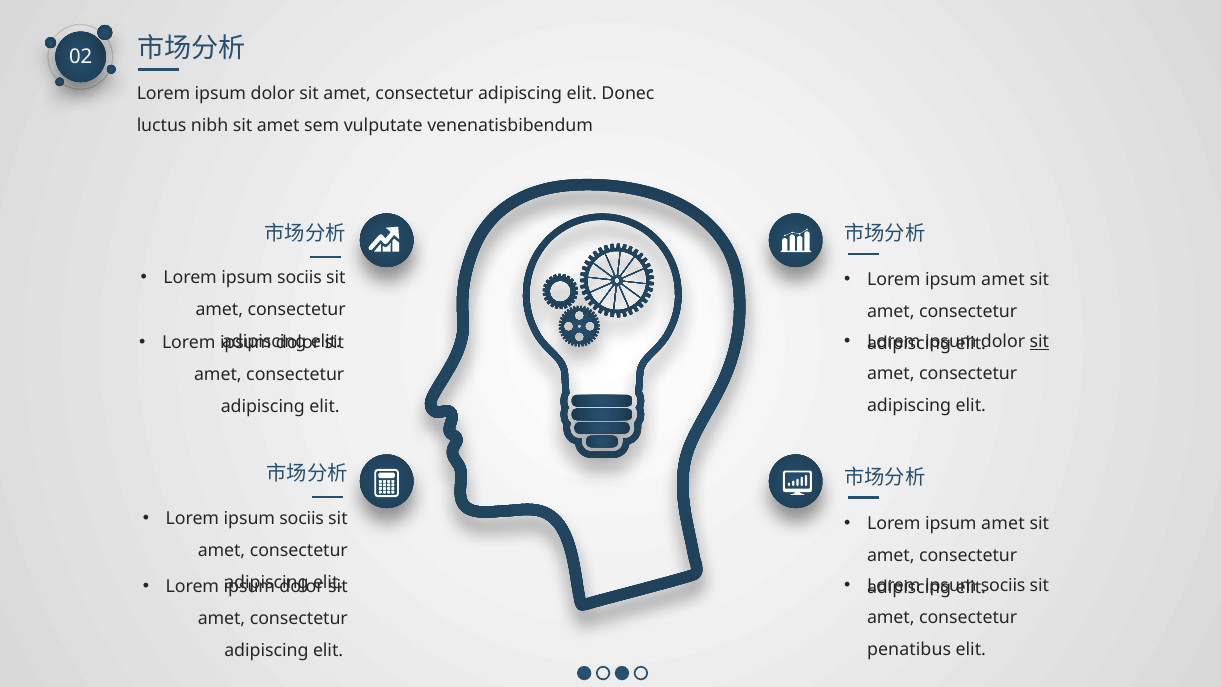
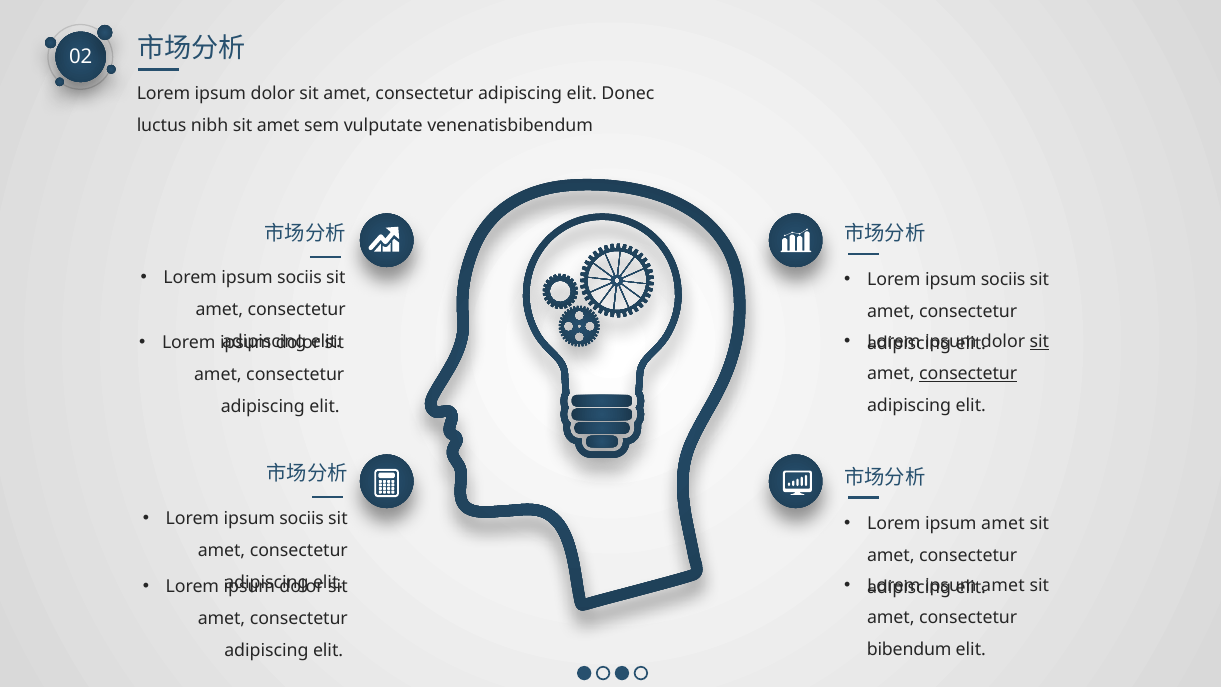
amet: amet -> sociis (1003, 280)
consectetur underline: none -> present (968, 374)
sociis: sociis -> amet (1003, 585)
penatibus: penatibus -> bibendum (909, 649)
